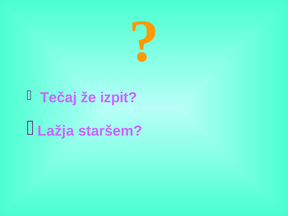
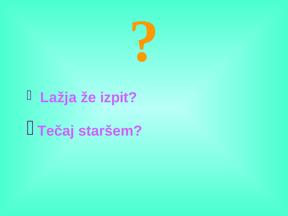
Tečaj: Tečaj -> Lažja (58, 98)
Lažja: Lažja -> Tečaj (56, 131)
